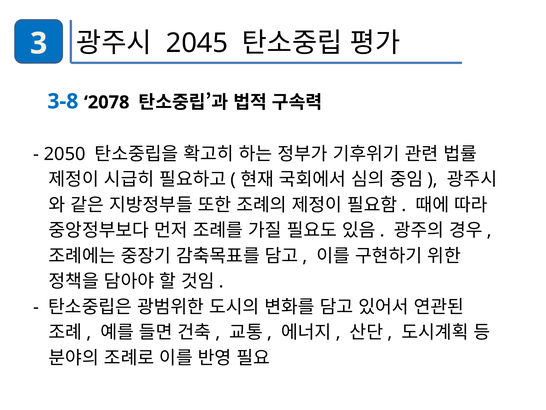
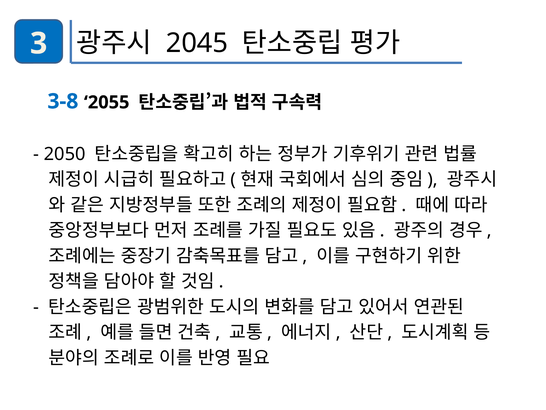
2078: 2078 -> 2055 (107, 102)
